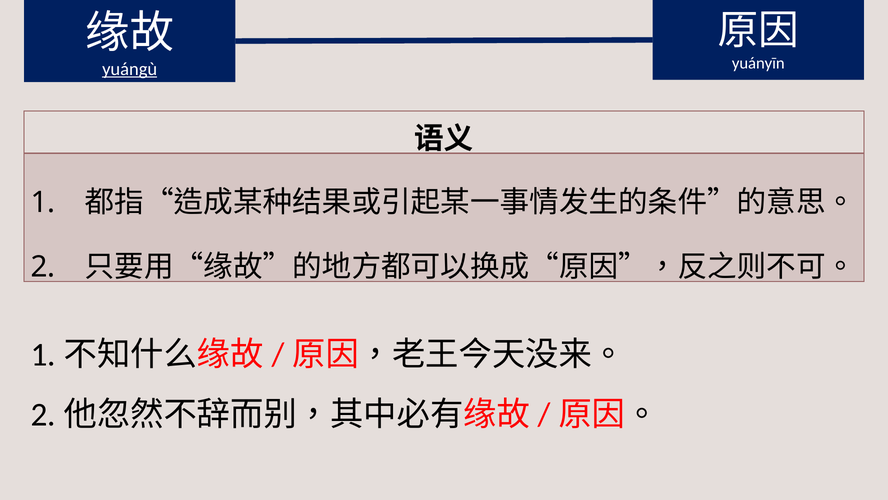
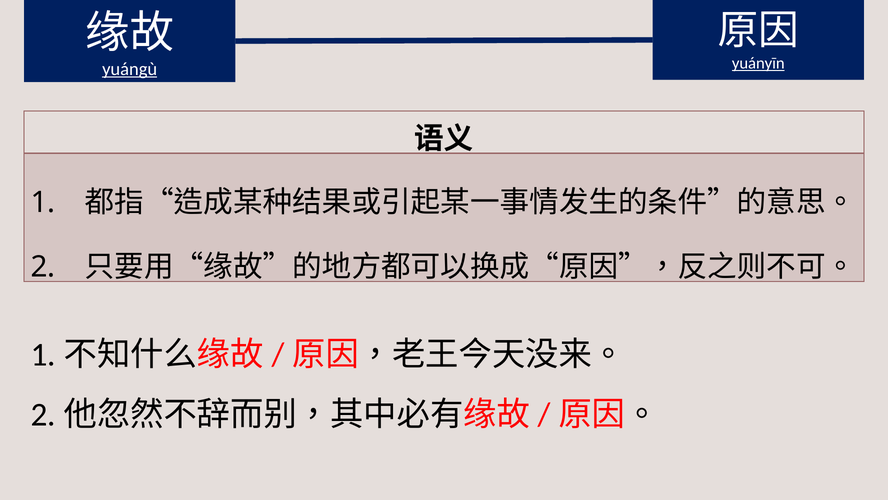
yuányīn underline: none -> present (758, 63)
